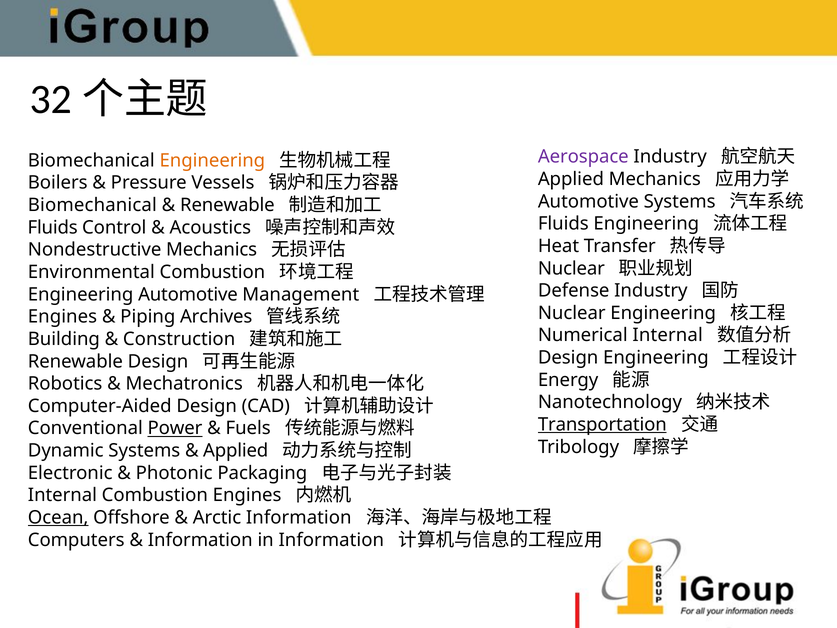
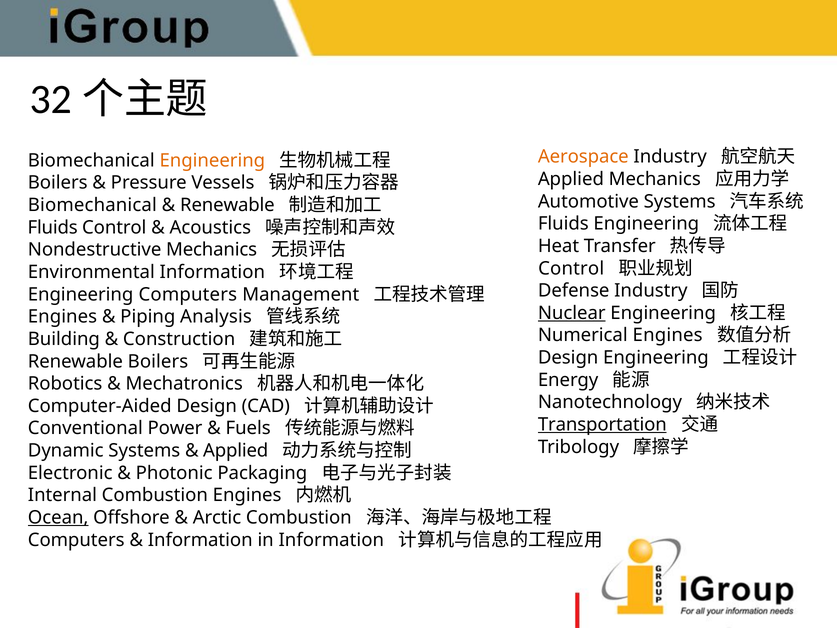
Aerospace colour: purple -> orange (583, 157)
Nuclear: Nuclear -> Control (571, 268)
Environmental Combustion: Combustion -> Information (212, 272)
Engineering Automotive: Automotive -> Computers (188, 294)
Nuclear underline: none -> present (572, 313)
Archives: Archives -> Analysis (216, 317)
Numerical Internal: Internal -> Engines (668, 335)
Renewable Design: Design -> Boilers (158, 361)
Power underline: present -> none (175, 428)
Arctic Information: Information -> Combustion (299, 517)
